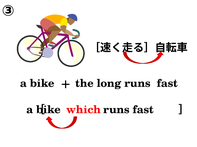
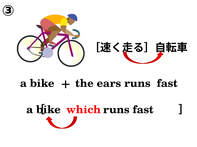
long: long -> ears (109, 84)
